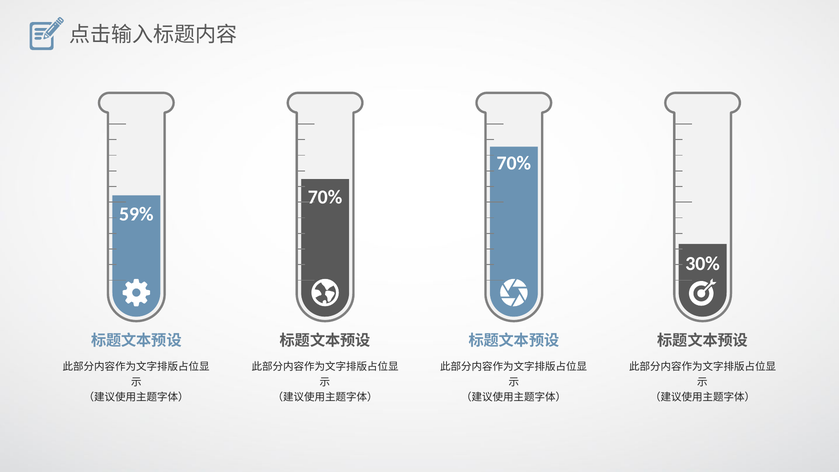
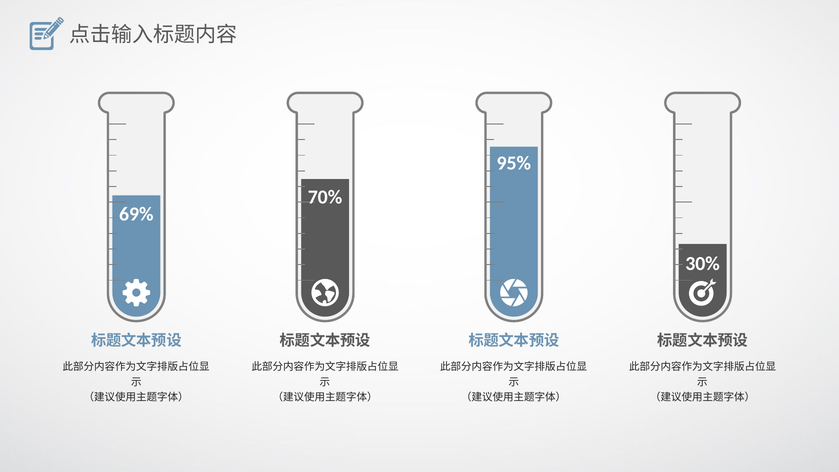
70%: 70% -> 95% (514, 163)
59%: 59% -> 69% (136, 214)
